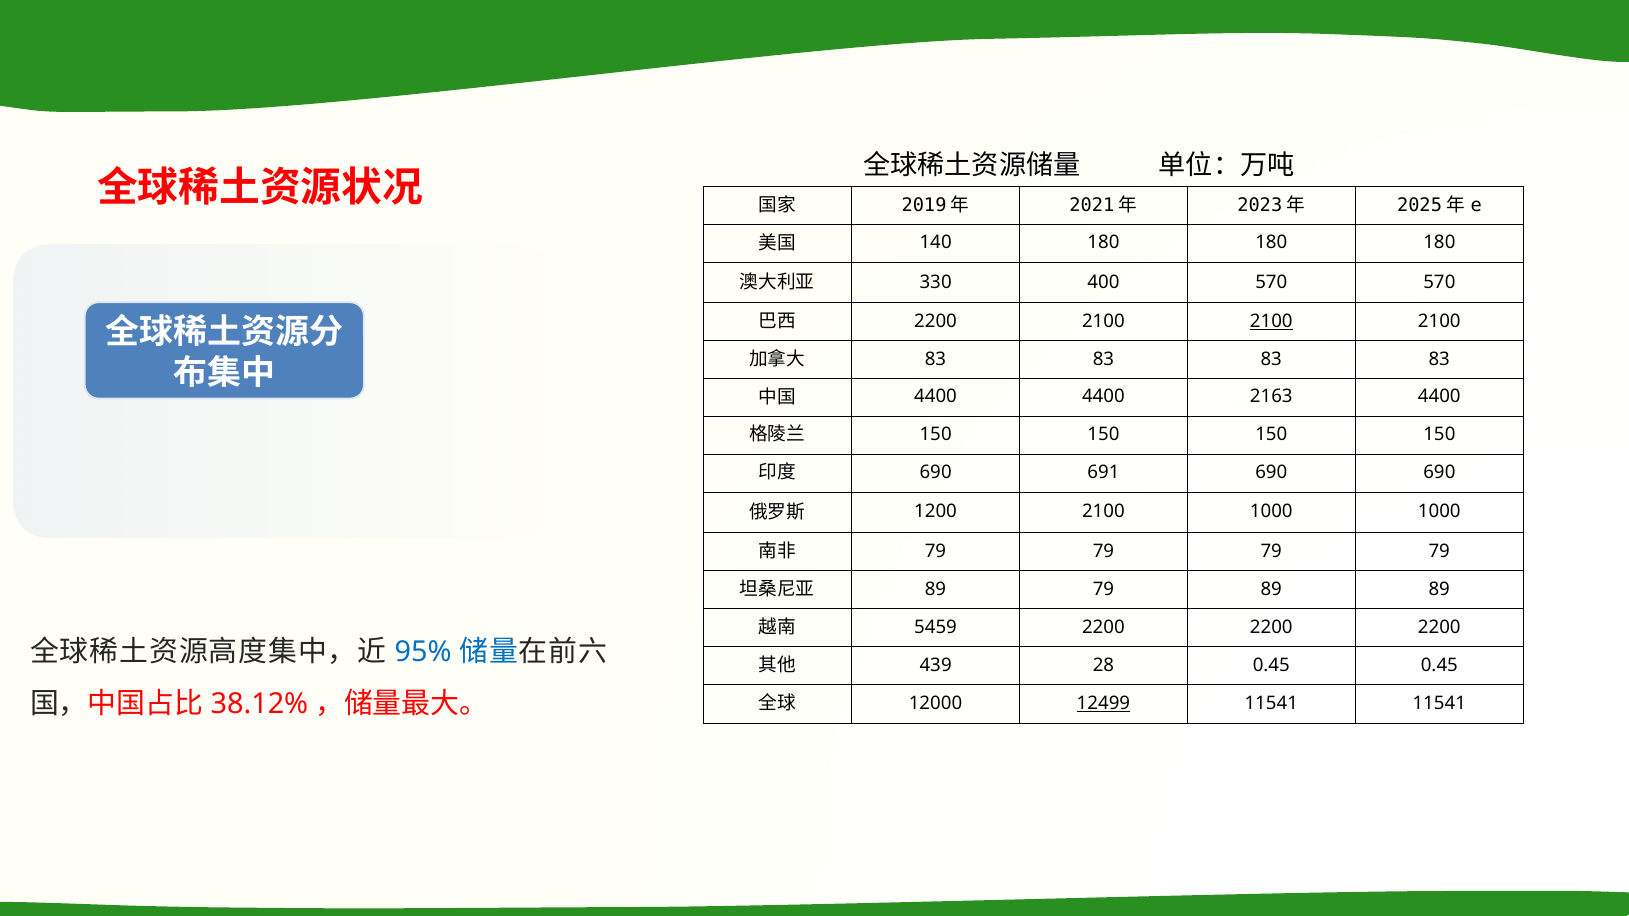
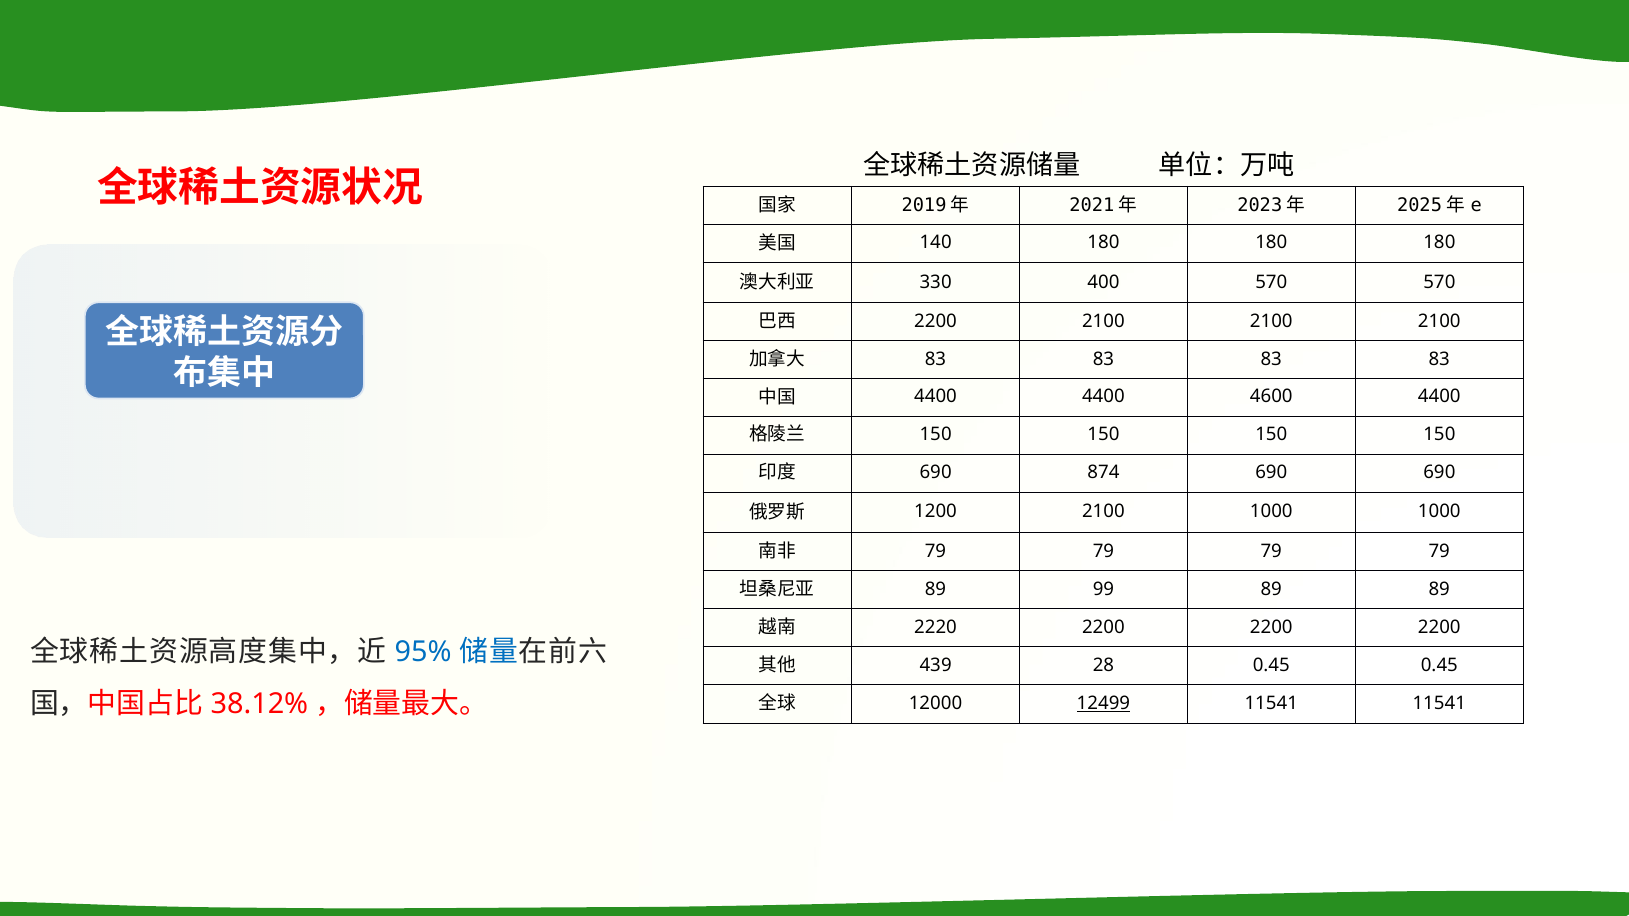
2100 underline: present -> none (1271, 321)
2163: 2163 -> 4600 (1271, 397)
691: 691 -> 874 (1104, 473)
89 79: 79 -> 99 (1103, 589)
5459: 5459 -> 2220 (936, 627)
